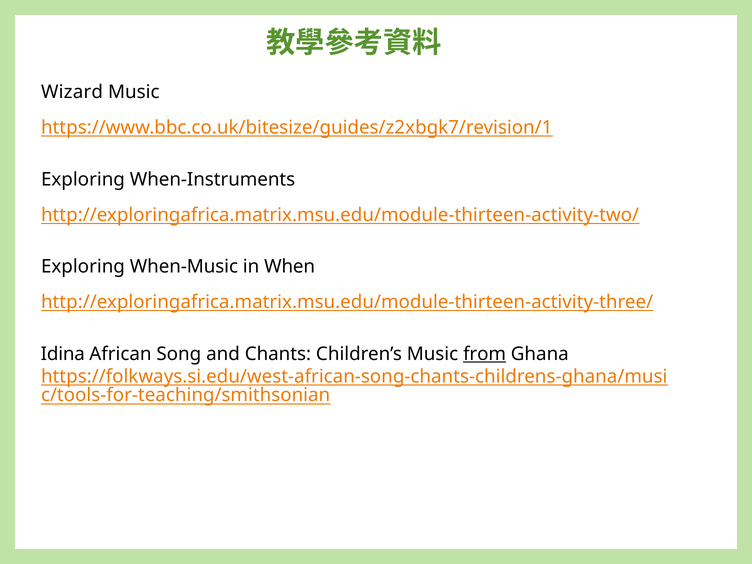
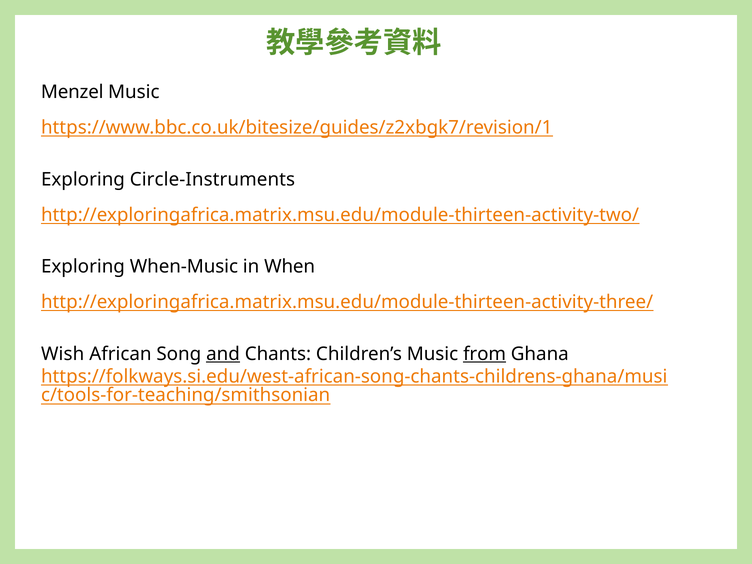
Wizard: Wizard -> Menzel (72, 92)
When-Instruments: When-Instruments -> Circle-Instruments (212, 179)
Idina: Idina -> Wish (63, 354)
and underline: none -> present (223, 354)
